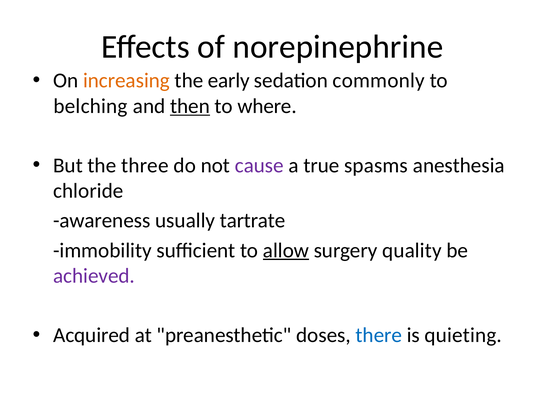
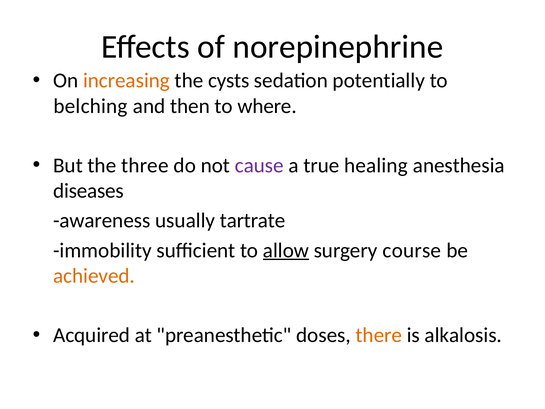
early: early -> cysts (229, 81)
commonly: commonly -> potentially (379, 81)
then underline: present -> none (190, 106)
spasms: spasms -> healing (376, 165)
chloride: chloride -> diseases (88, 191)
quality: quality -> course (412, 250)
achieved colour: purple -> orange (94, 276)
there colour: blue -> orange (379, 335)
quieting: quieting -> alkalosis (463, 335)
